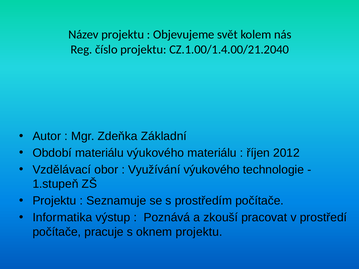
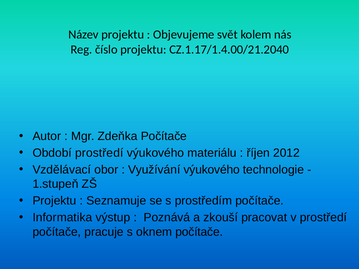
CZ.1.00/1.4.00/21.2040: CZ.1.00/1.4.00/21.2040 -> CZ.1.17/1.4.00/21.2040 (229, 49)
Zdeňka Základní: Základní -> Počítače (164, 136)
Období materiálu: materiálu -> prostředí (99, 153)
oknem projektu: projektu -> počítače (199, 232)
